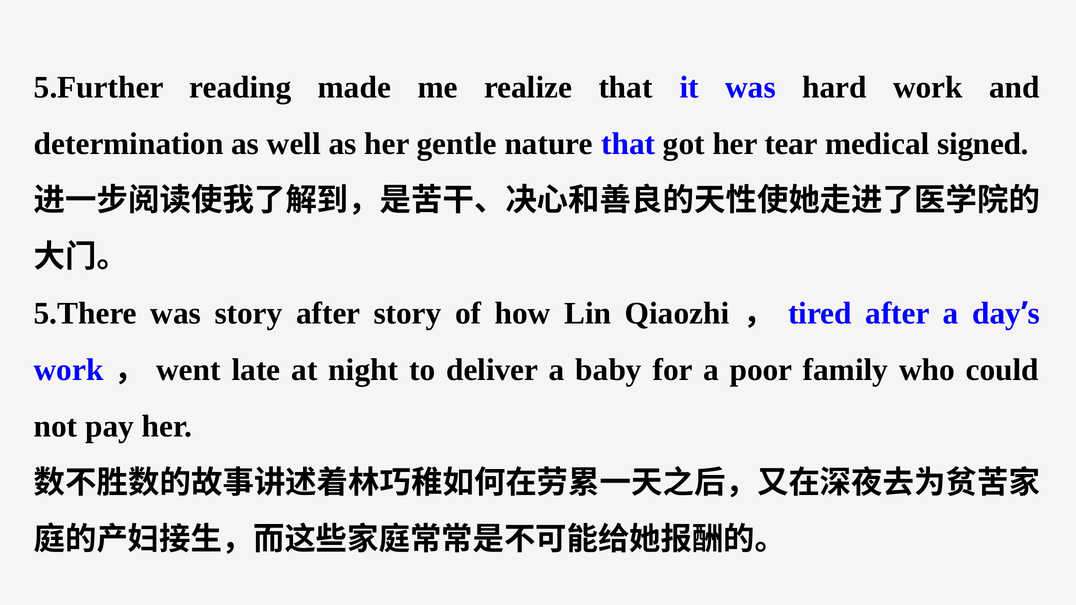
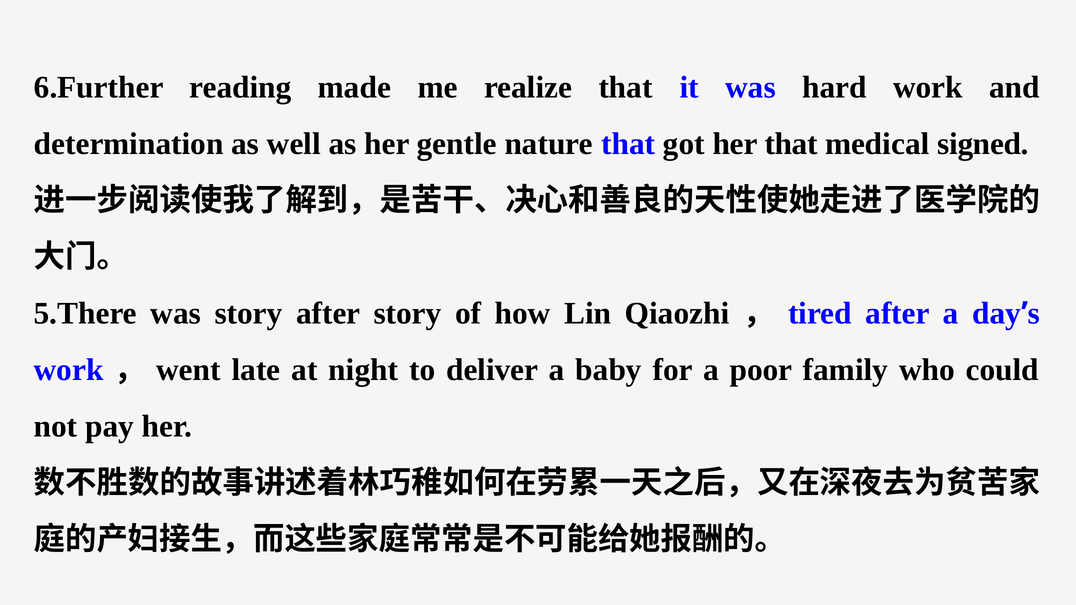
5.Further: 5.Further -> 6.Further (99, 87)
her tear: tear -> that (791, 144)
